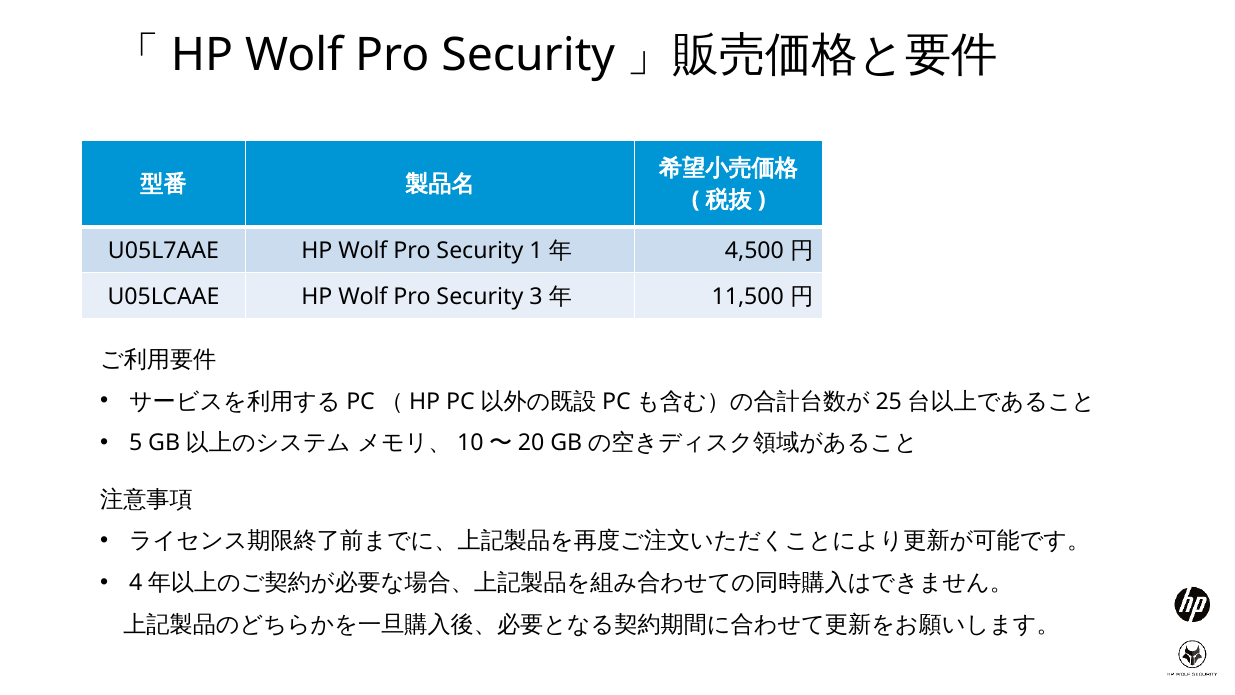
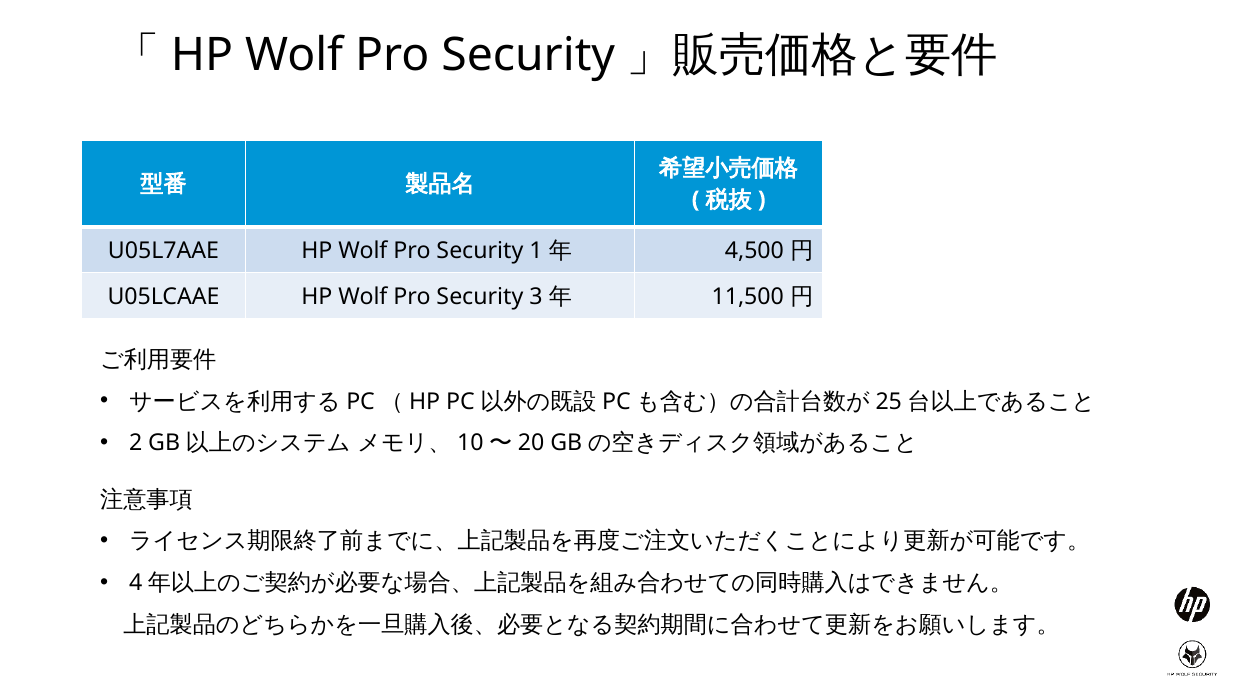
5: 5 -> 2 (136, 443)
